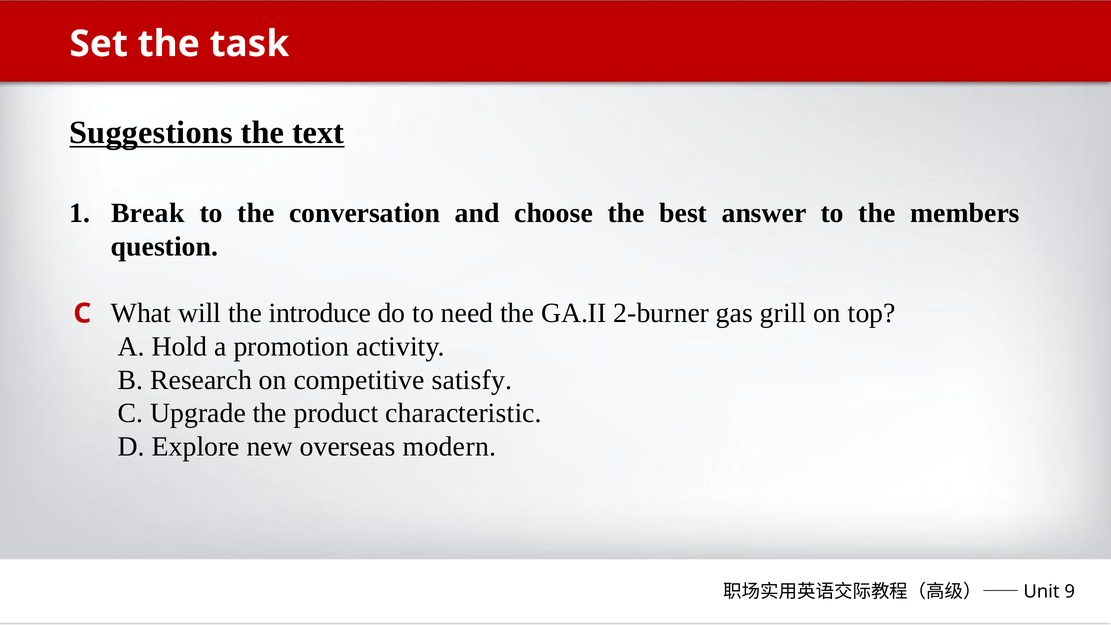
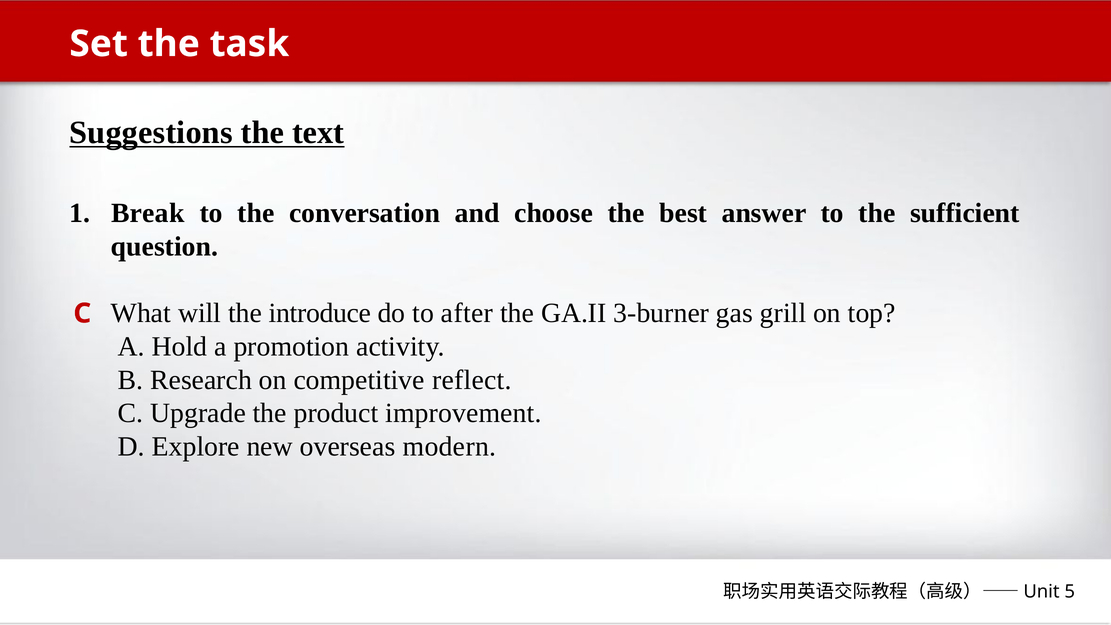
members: members -> sufficient (965, 213)
need: need -> after (467, 313)
2-burner: 2-burner -> 3-burner (661, 313)
satisfy: satisfy -> reflect (472, 380)
characteristic: characteristic -> improvement (464, 413)
9: 9 -> 5 (1070, 591)
